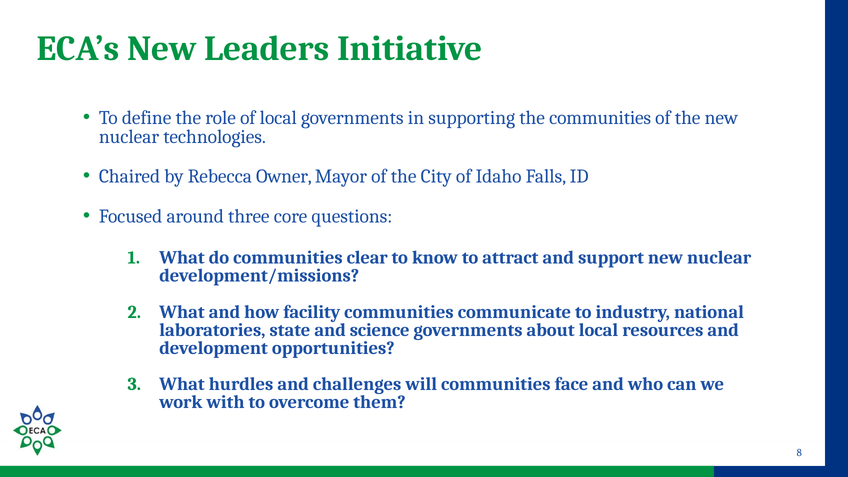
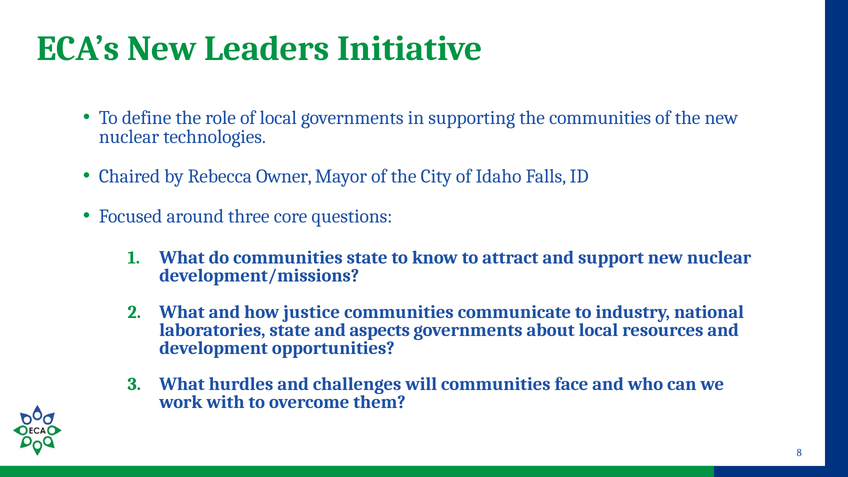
communities clear: clear -> state (367, 258)
facility: facility -> justice (312, 312)
science: science -> aspects (380, 330)
